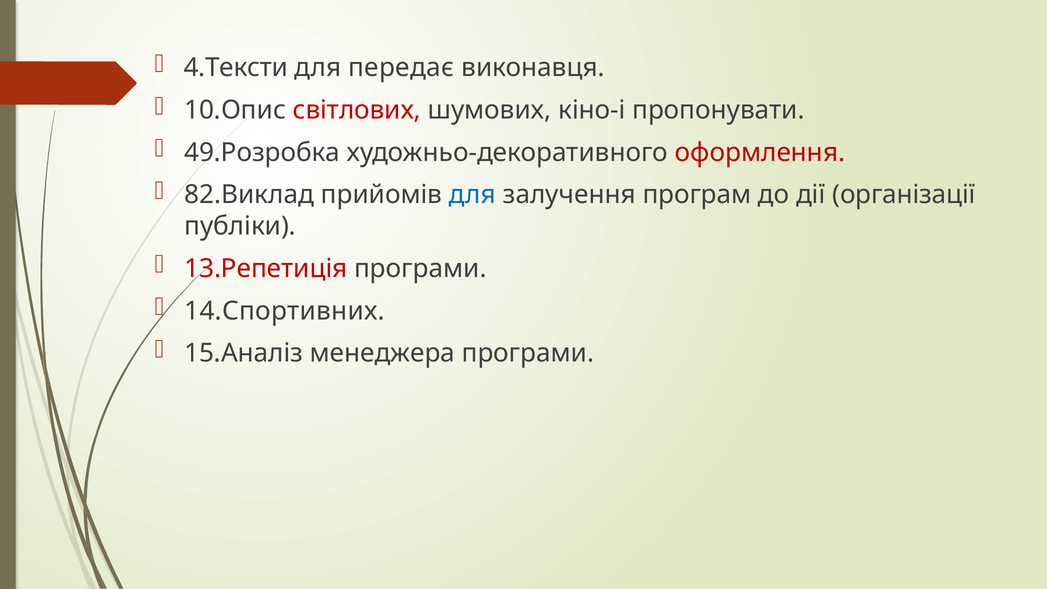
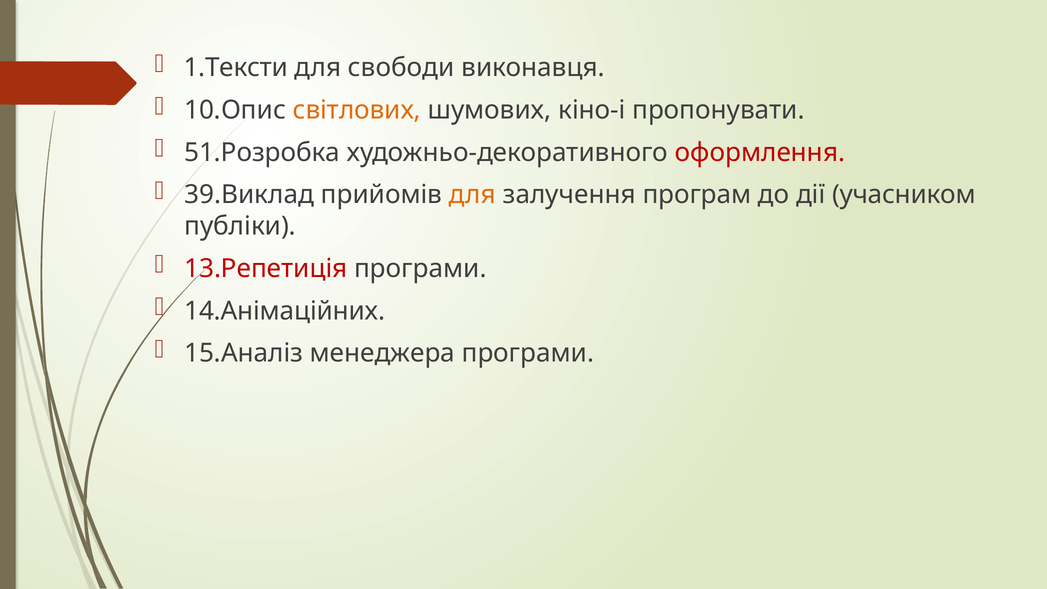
4.Тексти: 4.Тексти -> 1.Тексти (236, 68)
передає: передає -> свободи (401, 68)
світлових colour: red -> orange (357, 110)
49.Розробка: 49.Розробка -> 51.Розробка (262, 152)
82.Виклад: 82.Виклад -> 39.Виклад (249, 195)
для colour: blue -> orange (472, 195)
організації: організації -> учасником (904, 195)
14.Спортивних: 14.Спортивних -> 14.Анімаційних (285, 311)
